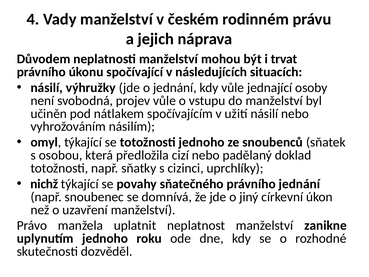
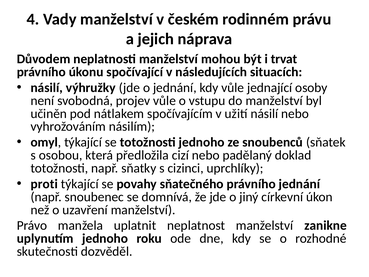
nichž: nichž -> proti (44, 184)
